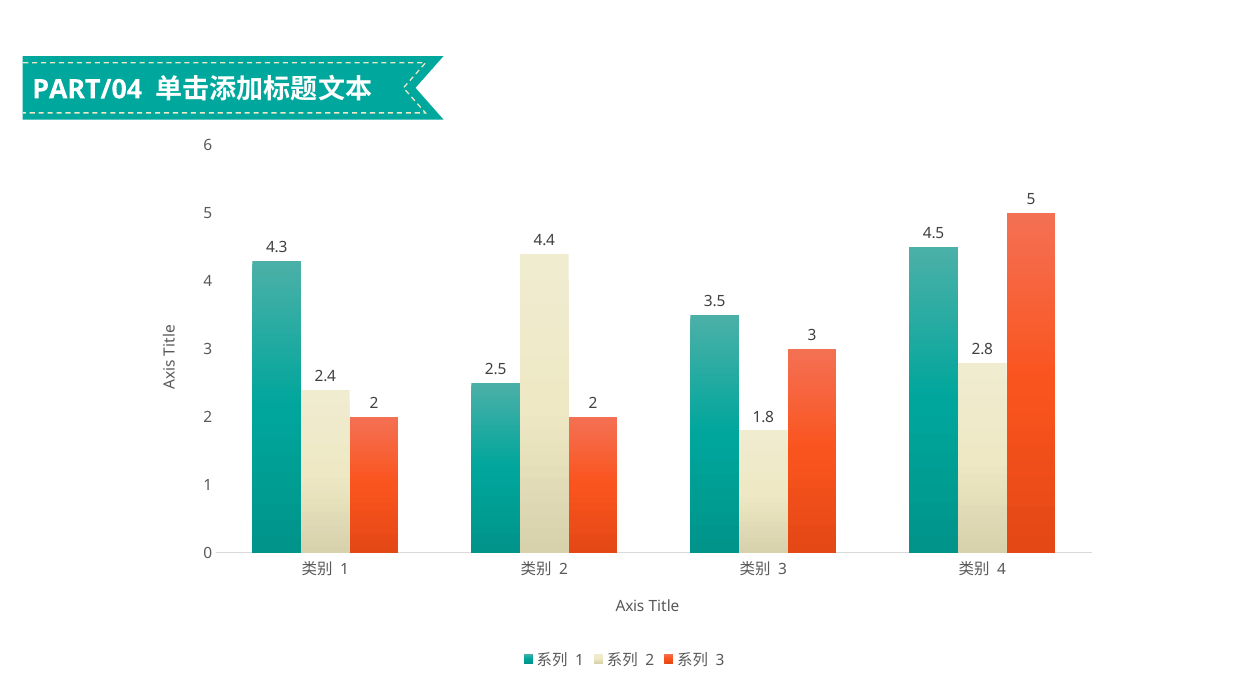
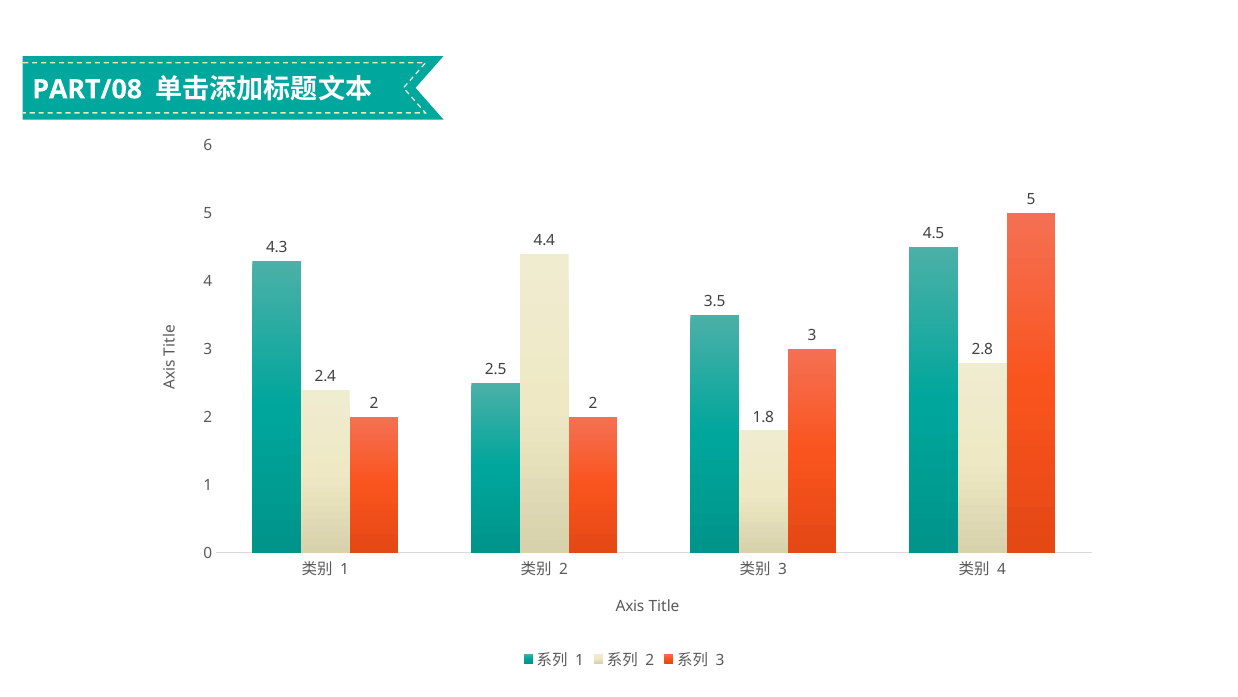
PART/04: PART/04 -> PART/08 (87, 89)
